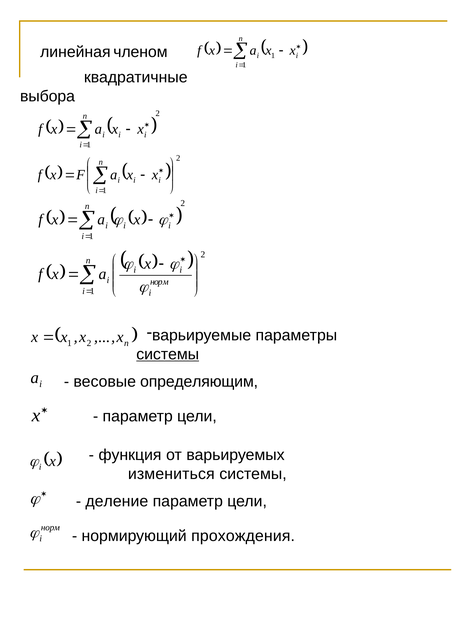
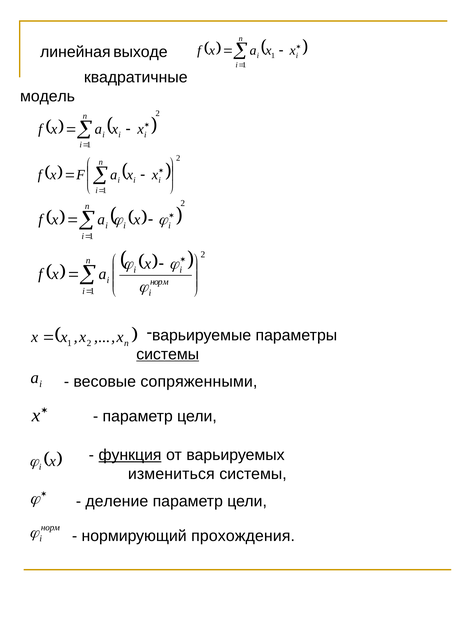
членом: членом -> выходе (140, 52)
выбора: выбора -> модель (47, 96)
определяющим: определяющим -> сопряженными (199, 382)
функция underline: none -> present (130, 455)
